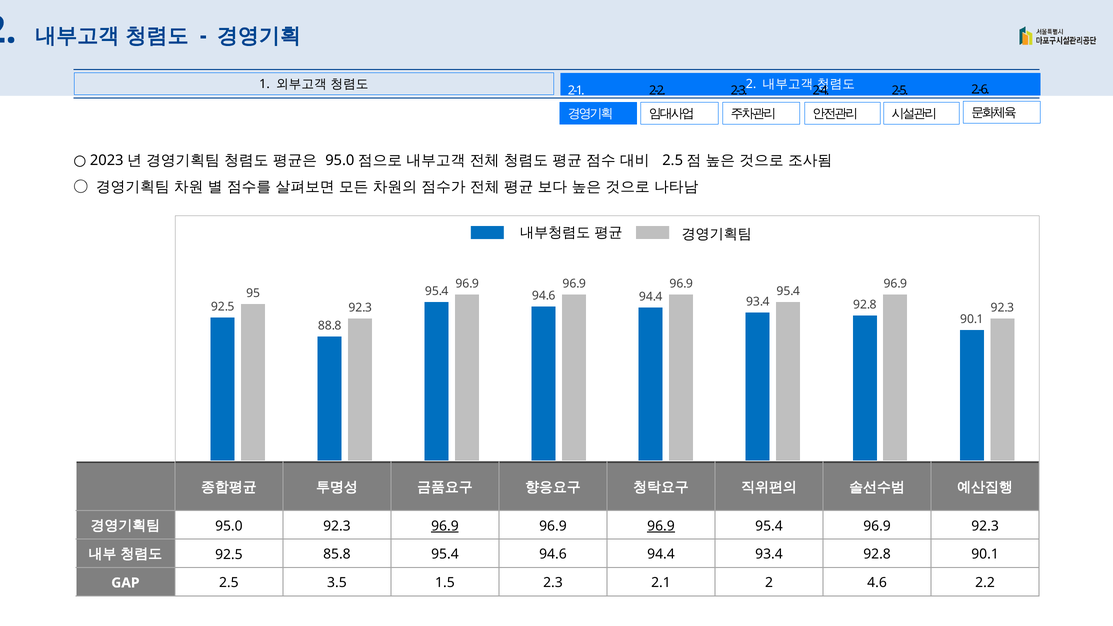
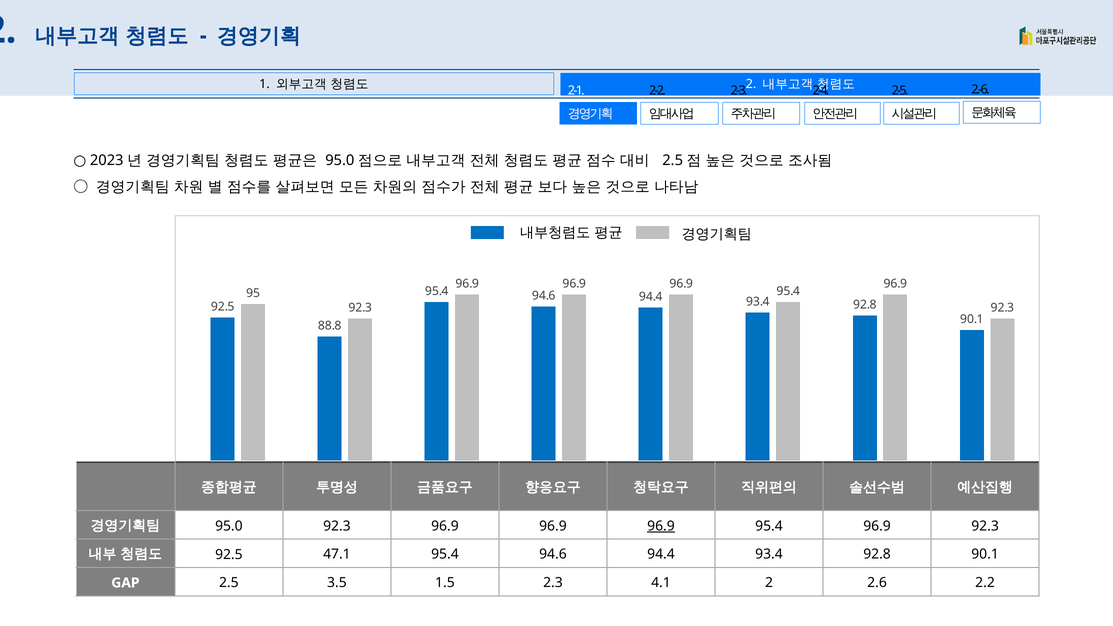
96.9 underline: present -> none (445, 526)
85.8: 85.8 -> 47.1 (337, 554)
2.1: 2.1 -> 4.1 (661, 583)
4.6: 4.6 -> 2.6 (877, 583)
